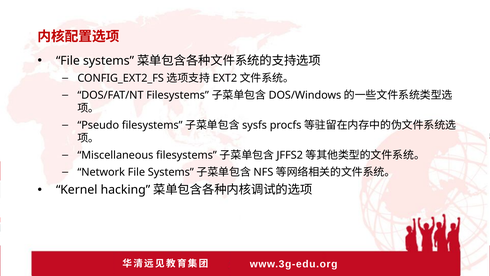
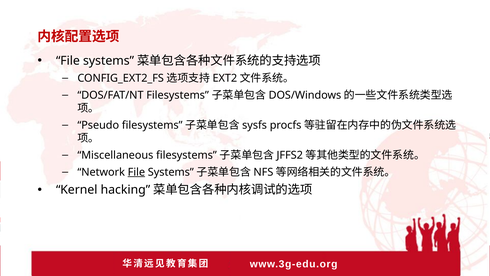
File underline: none -> present (136, 172)
